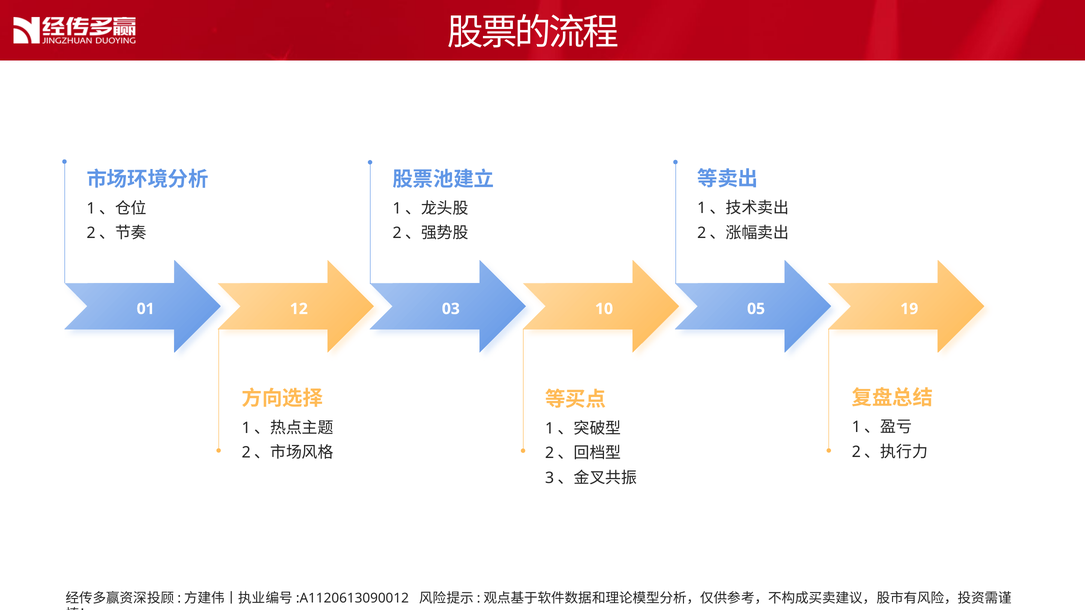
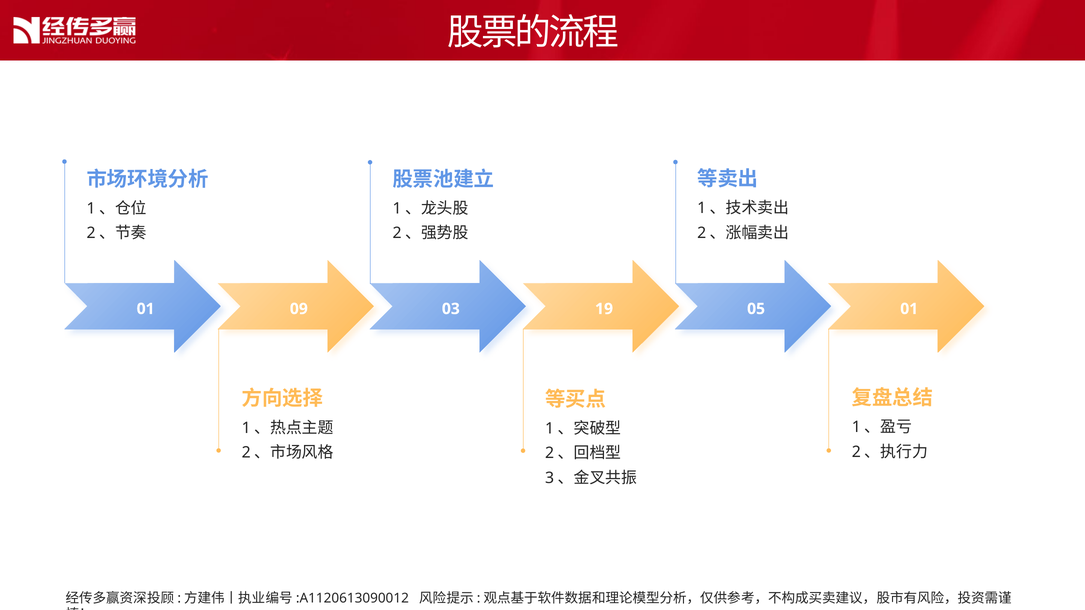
12: 12 -> 09 (299, 309)
10: 10 -> 19 (604, 309)
05 19: 19 -> 01 (909, 309)
